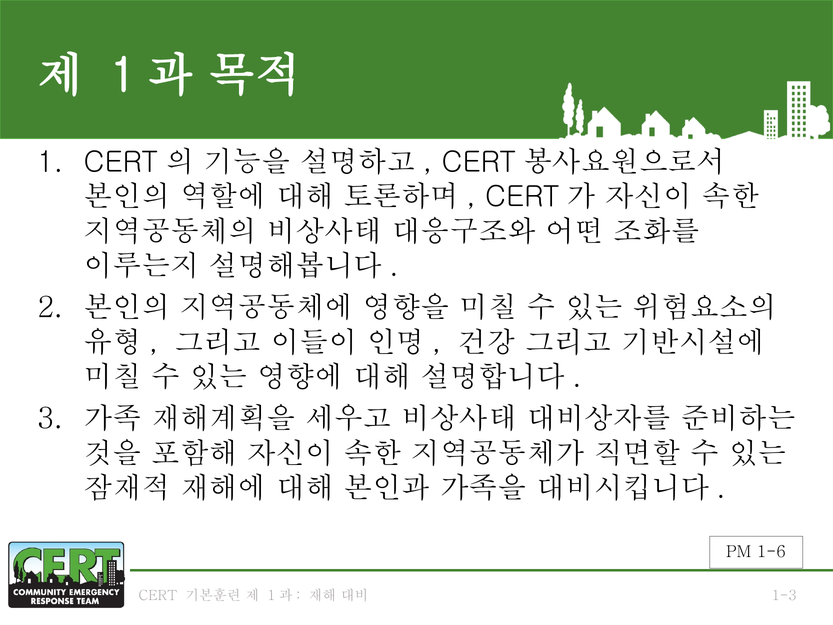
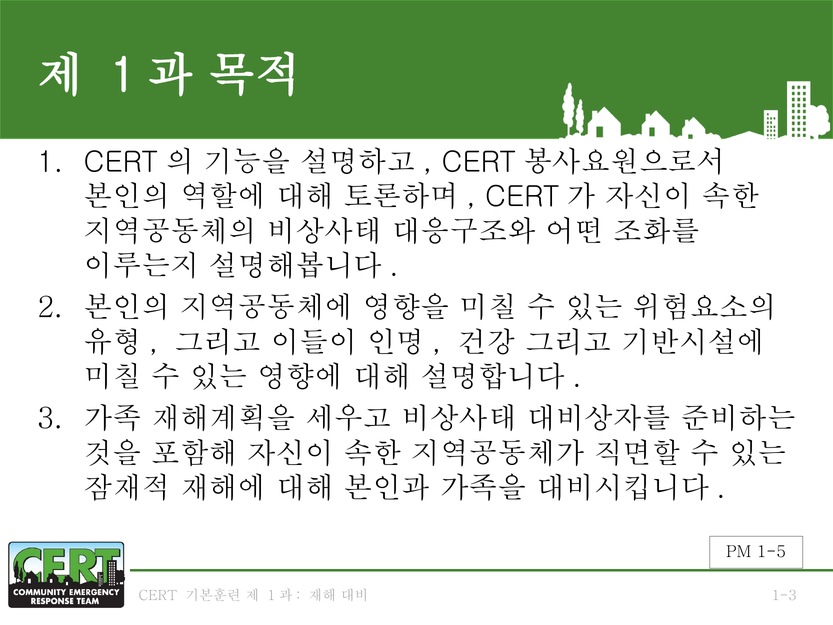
1-6: 1-6 -> 1-5 (771, 552)
